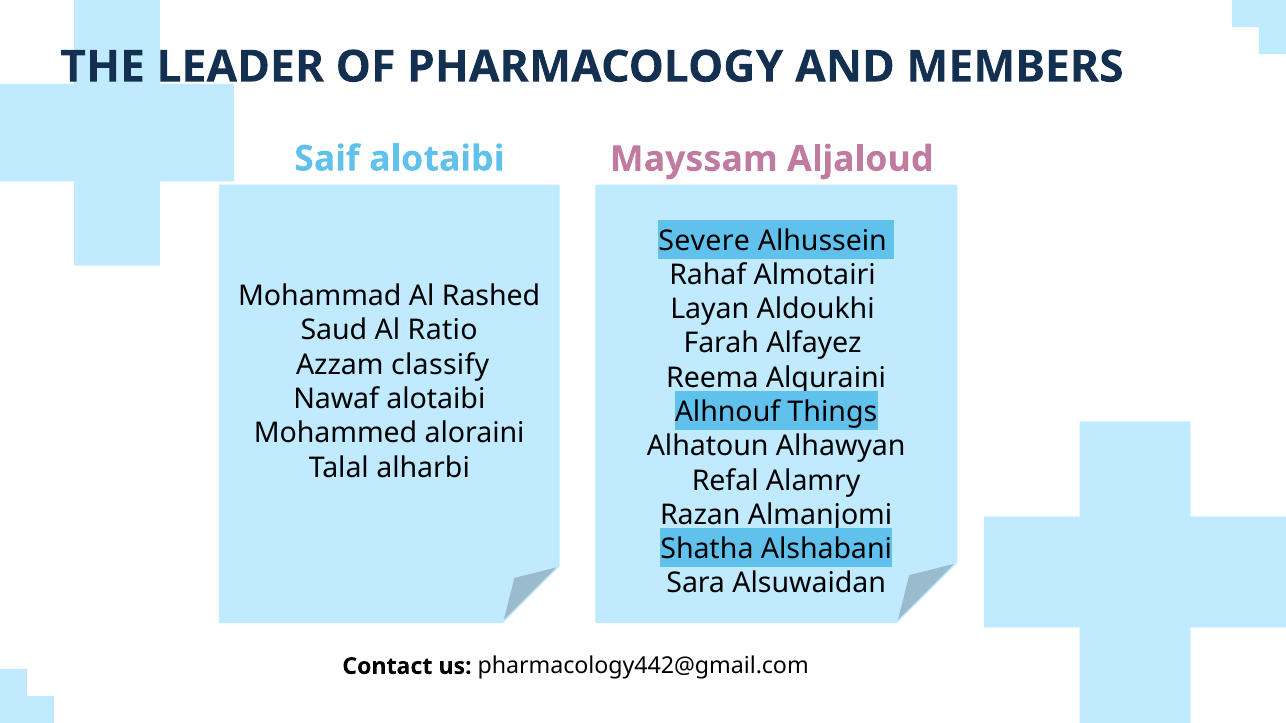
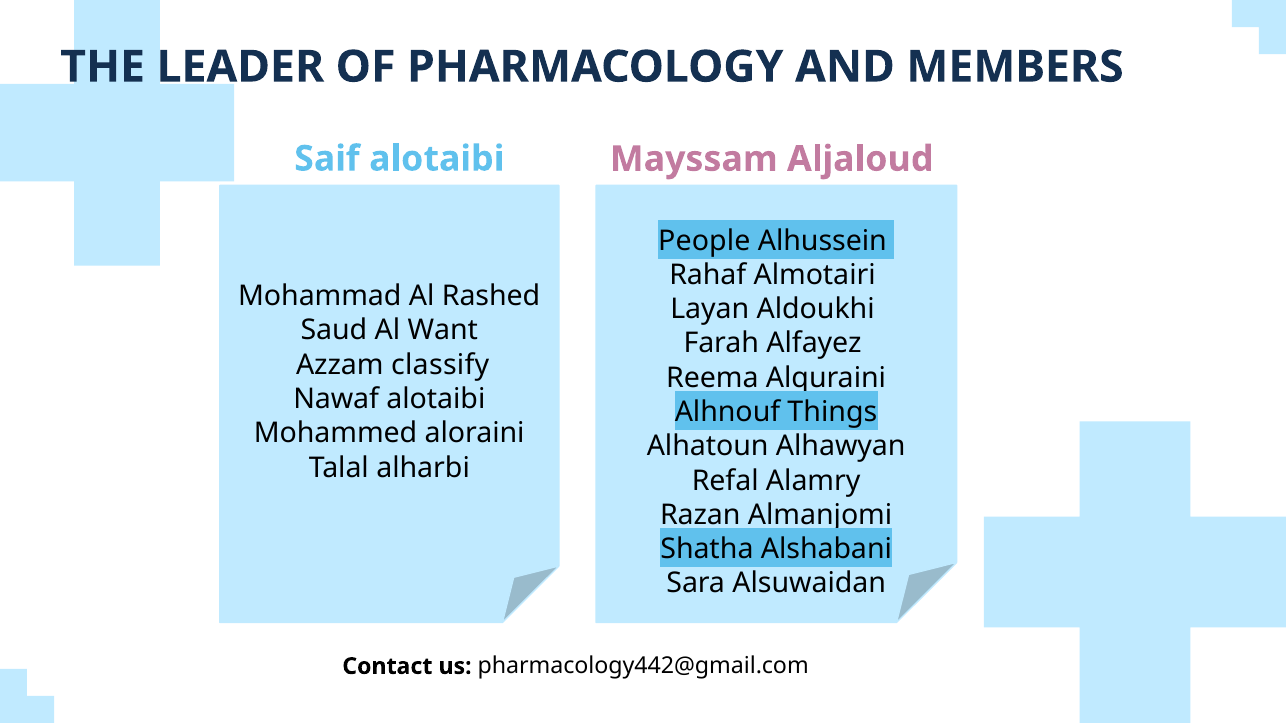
Severe: Severe -> People (704, 241)
Ratio: Ratio -> Want (443, 331)
